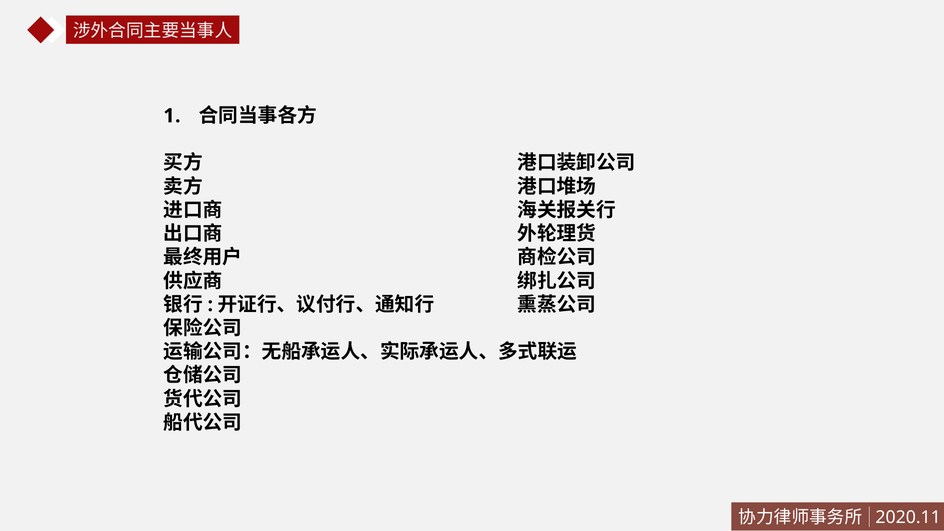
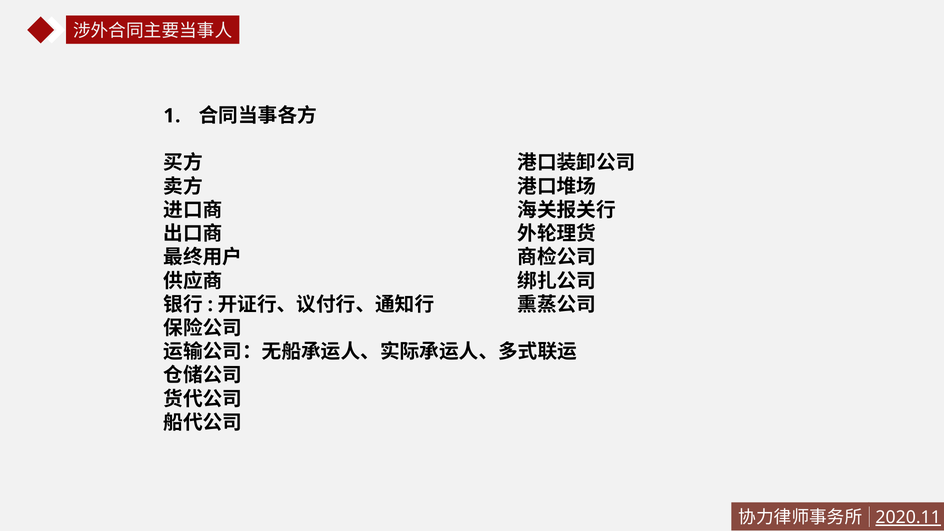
2020.11 underline: none -> present (908, 518)
